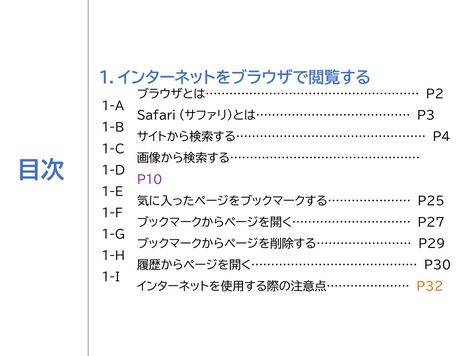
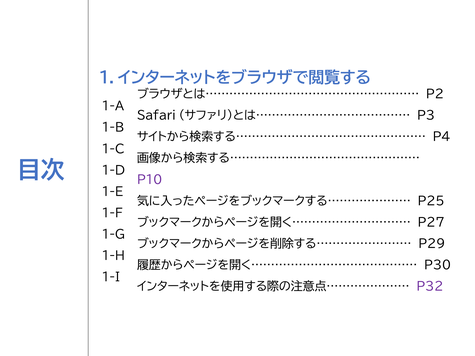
P32 colour: orange -> purple (430, 287)
